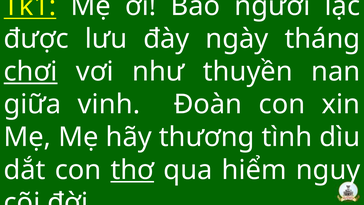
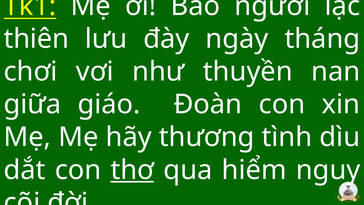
được: được -> thiên (36, 39)
chơi underline: present -> none (31, 72)
vinh: vinh -> giáo (109, 104)
